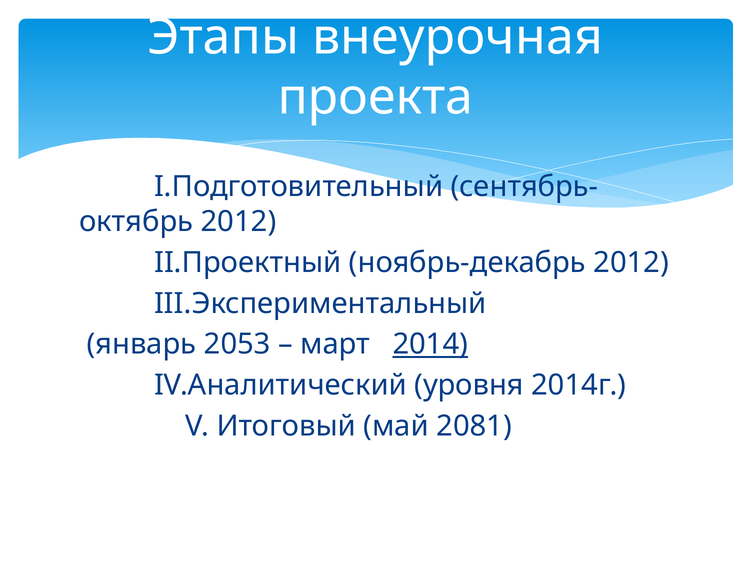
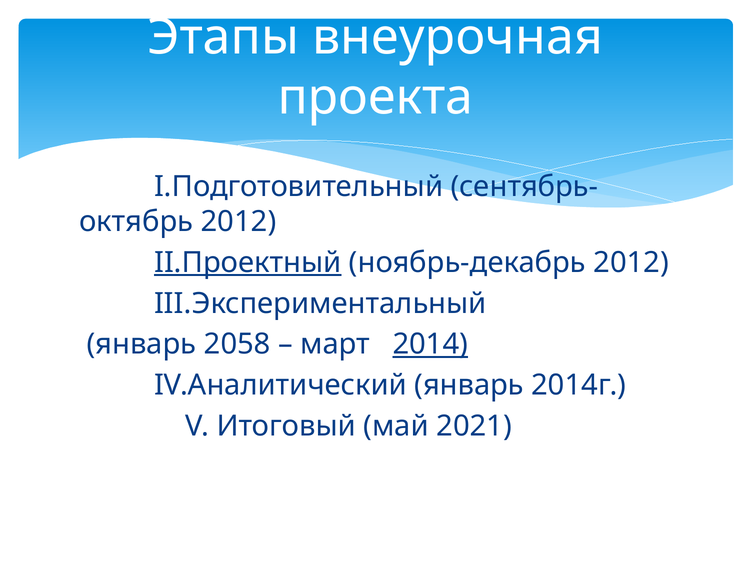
II.Проектный underline: none -> present (248, 263)
2053: 2053 -> 2058 (237, 345)
IV.Аналитический уровня: уровня -> январь (469, 385)
2081: 2081 -> 2021 (474, 426)
